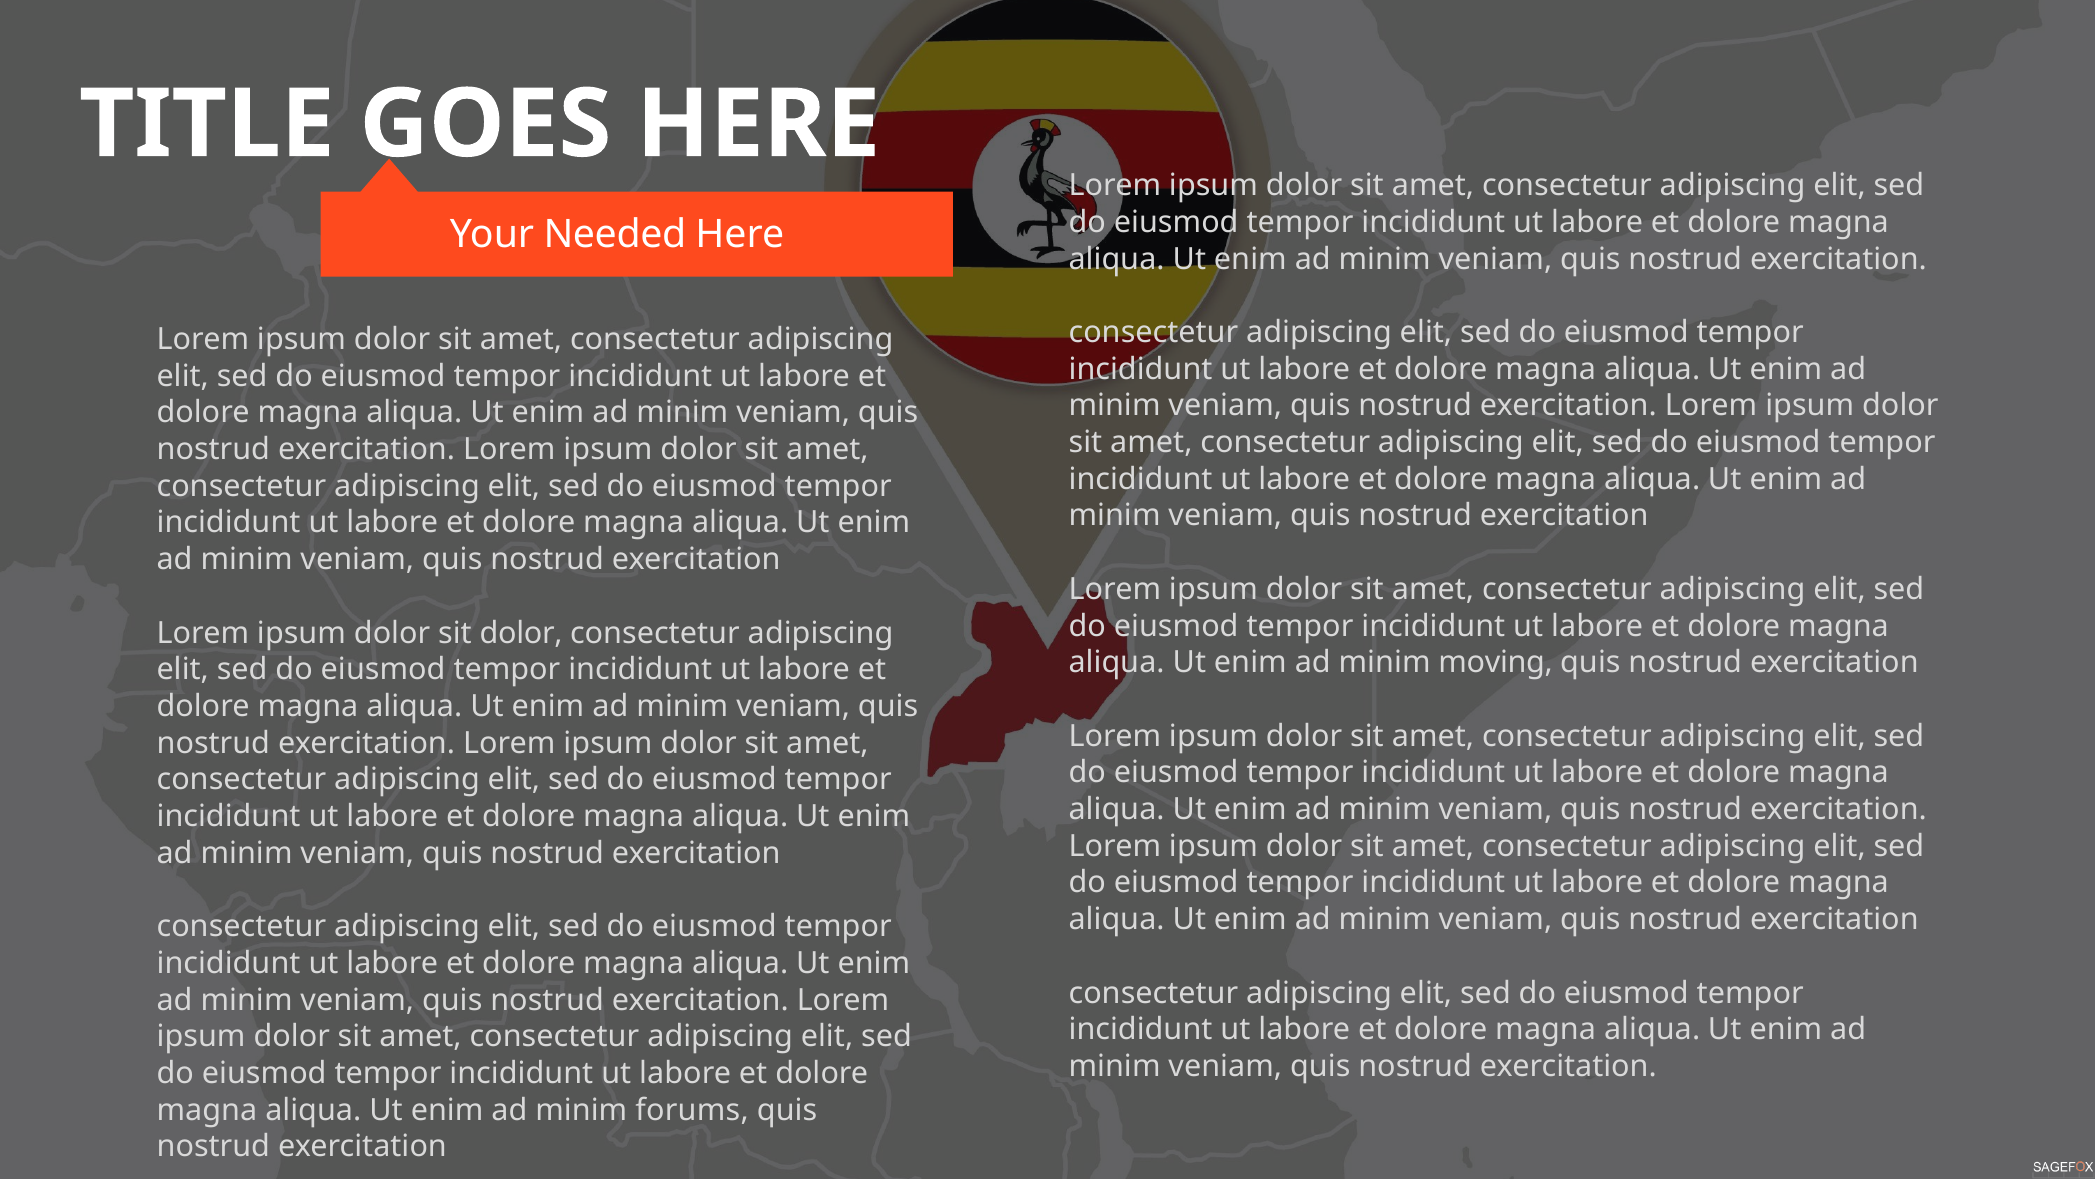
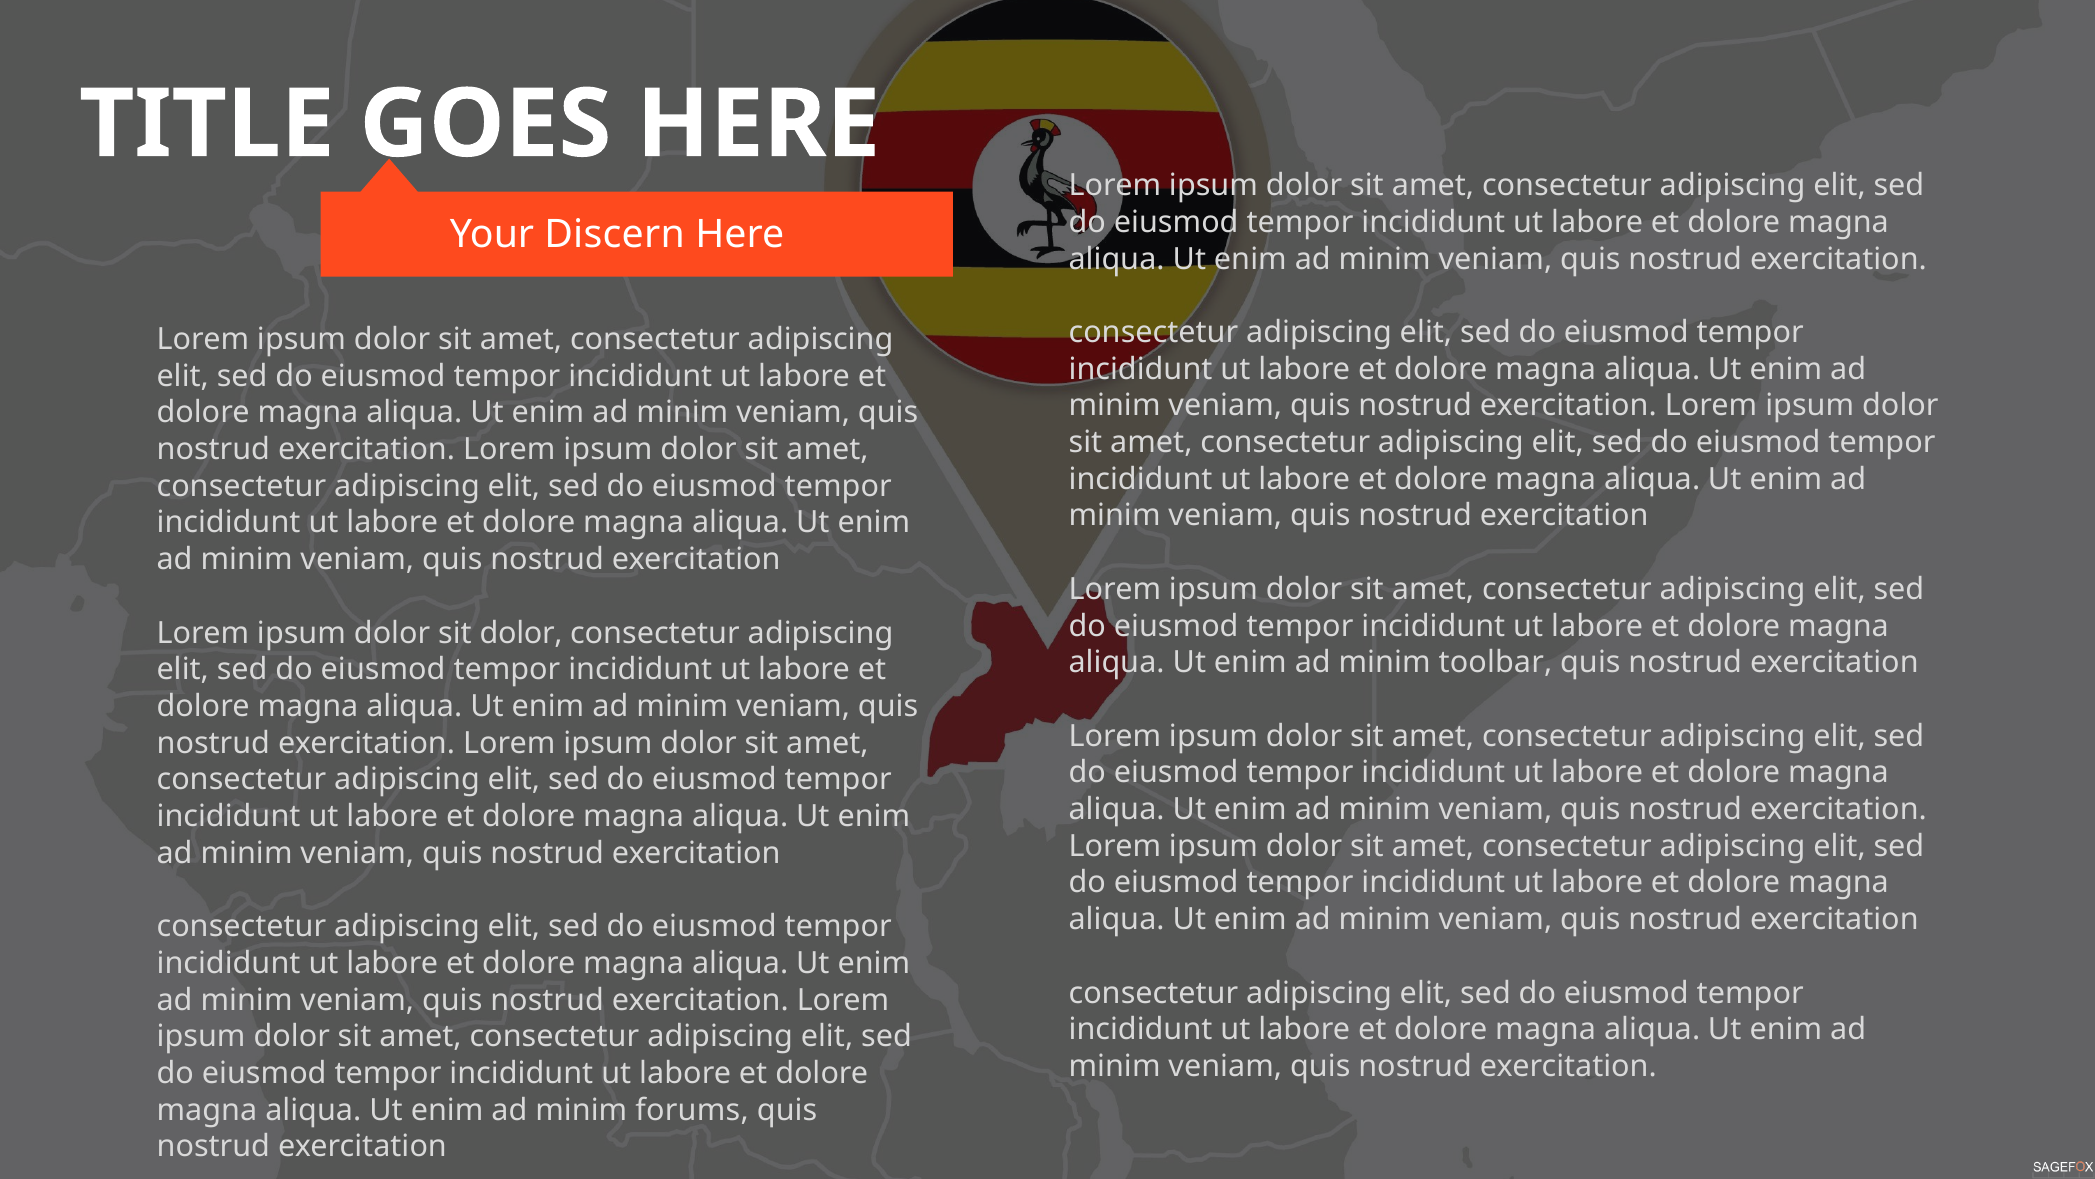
Needed: Needed -> Discern (615, 234)
moving: moving -> toolbar (1495, 662)
